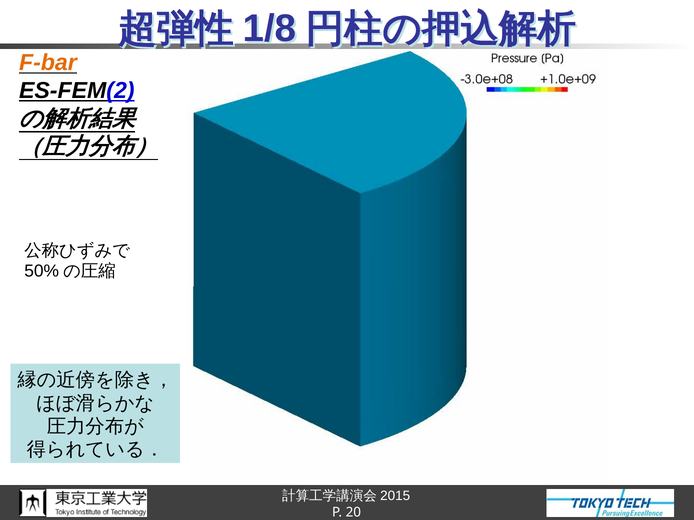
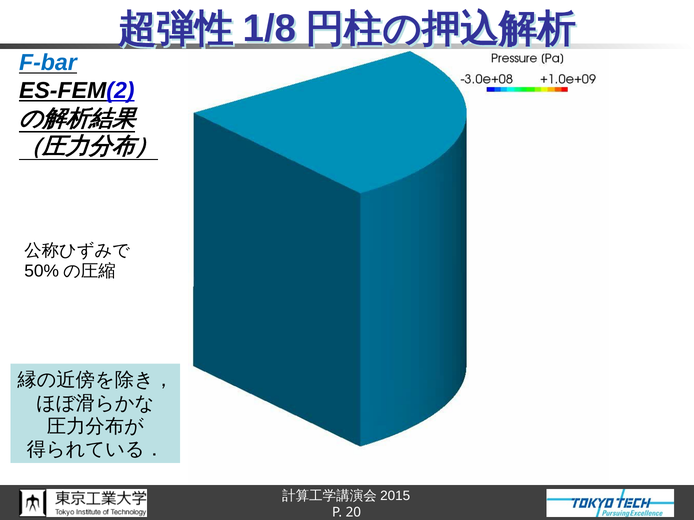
F-bar colour: orange -> blue (48, 63)
